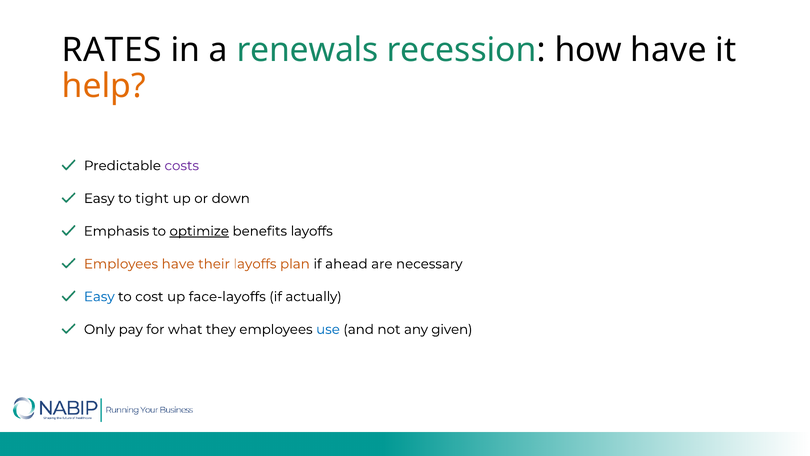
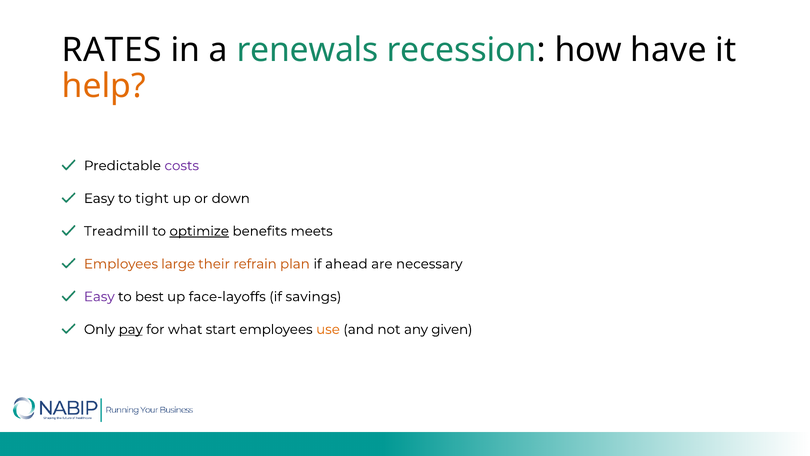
Emphasis: Emphasis -> Treadmill (116, 231)
benefits layoffs: layoffs -> meets (312, 231)
Employees have: have -> large (178, 264)
their layoffs: layoffs -> refrain (255, 264)
Easy colour: blue -> purple (99, 296)
cost: cost -> best (149, 296)
actually: actually -> savings (313, 296)
pay underline: none -> present (131, 329)
they: they -> start (221, 329)
use colour: blue -> orange (328, 329)
